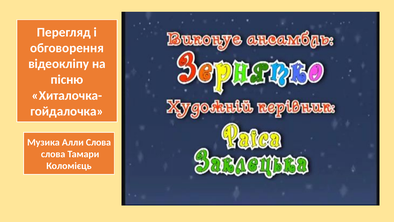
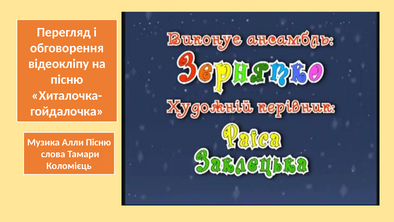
Алли Слова: Слова -> Пісню (98, 142)
